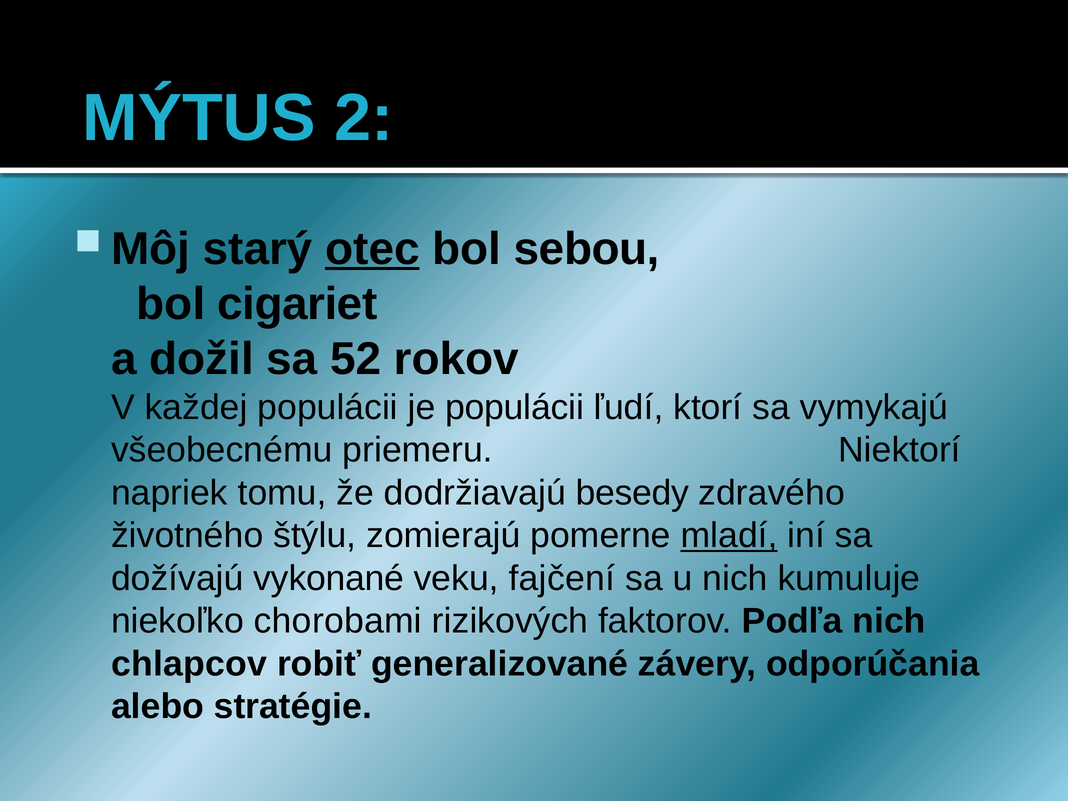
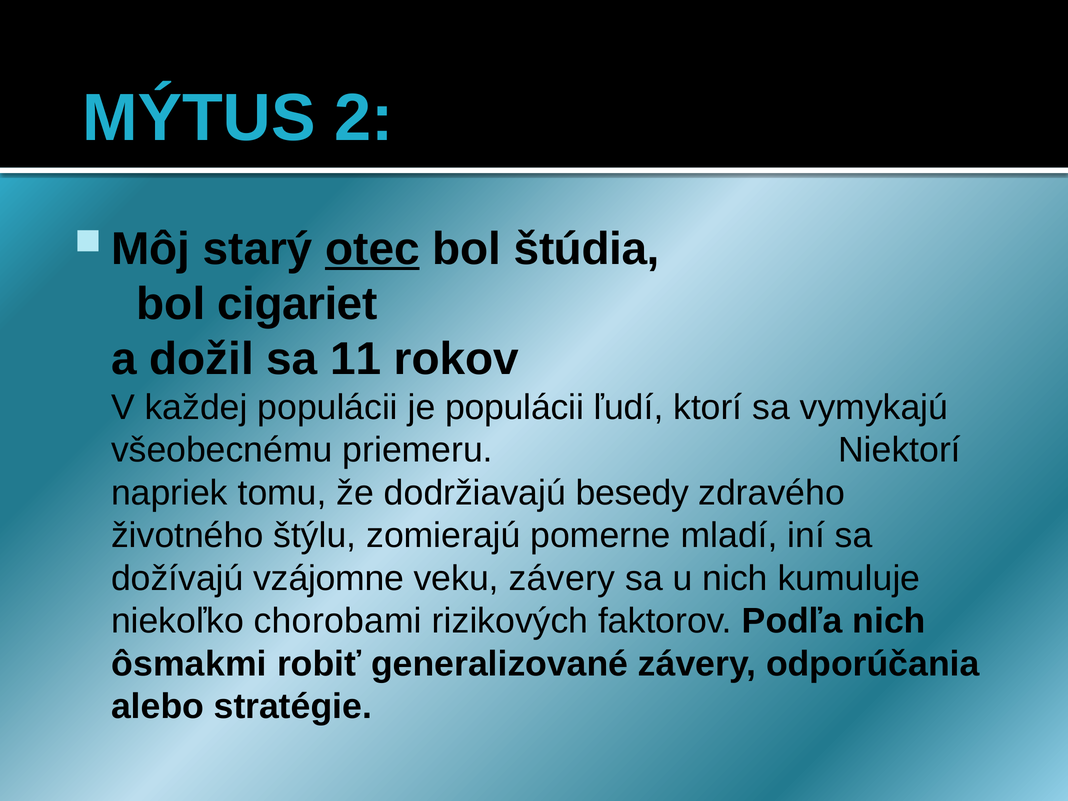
sebou: sebou -> štúdia (587, 249)
52: 52 -> 11 (356, 359)
mladí underline: present -> none (729, 536)
vykonané: vykonané -> vzájomne (329, 578)
veku fajčení: fajčení -> závery (562, 578)
chlapcov: chlapcov -> ôsmakmi (189, 664)
